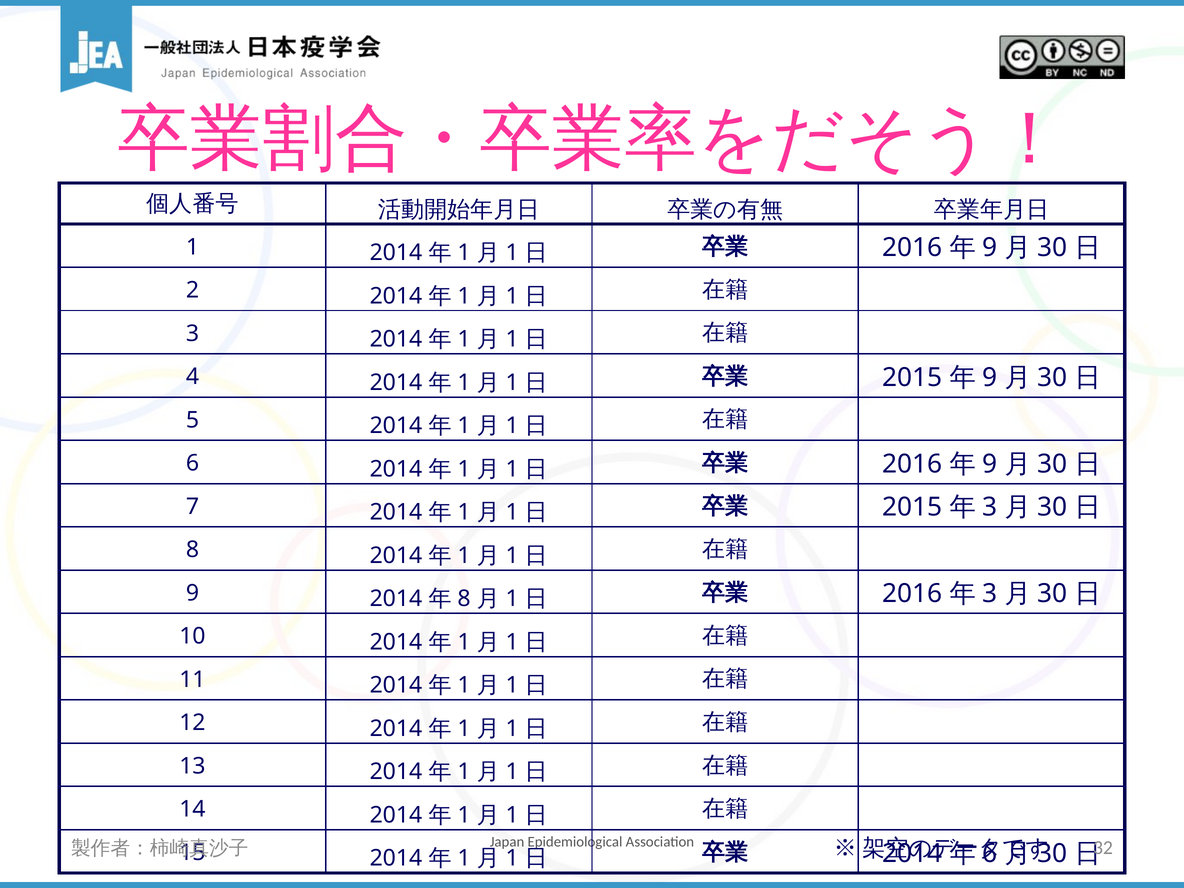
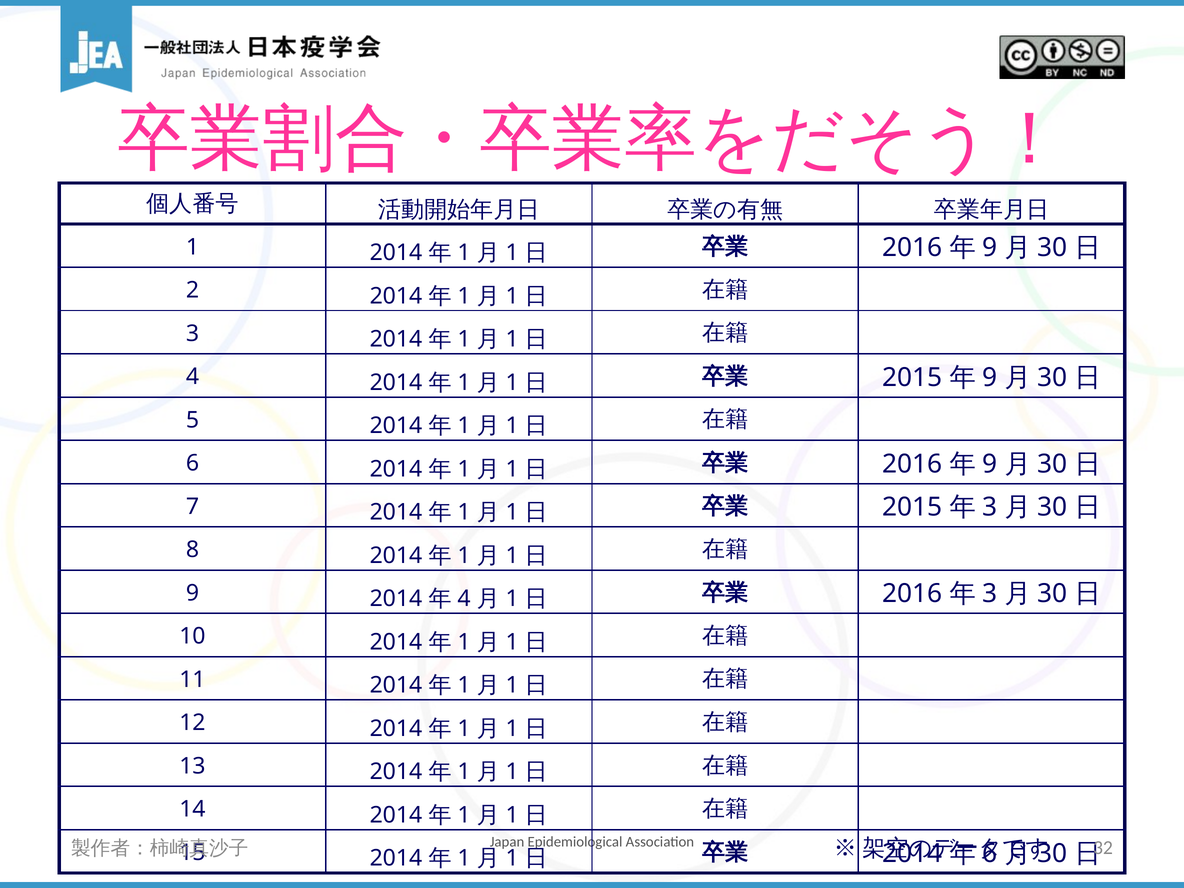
8: 8 -> 4 (464, 599)
